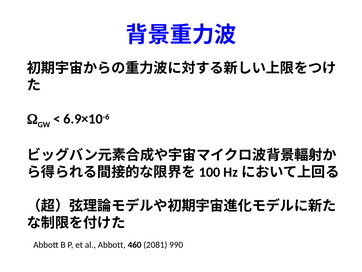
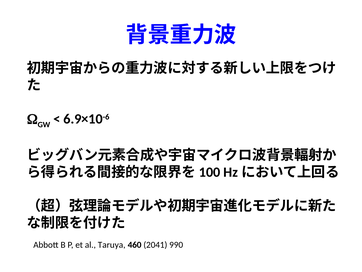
al Abbott: Abbott -> Taruya (112, 244)
2081: 2081 -> 2041 (155, 244)
